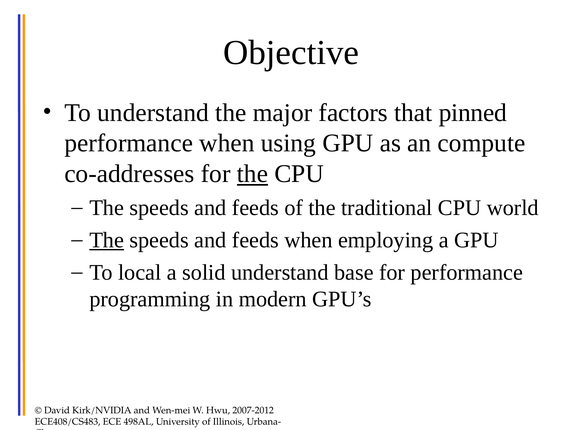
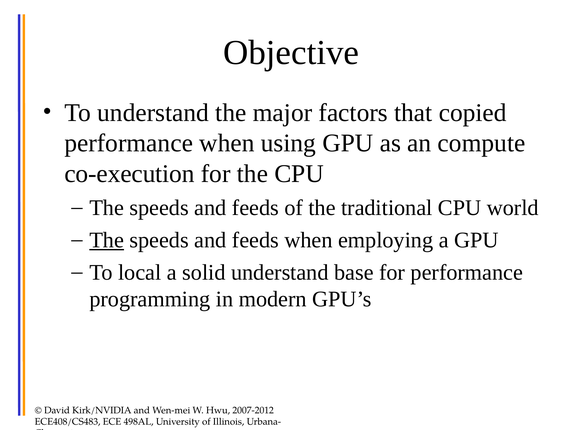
pinned: pinned -> copied (473, 113)
co-addresses: co-addresses -> co-execution (129, 174)
the underline: present -> none (252, 174)
